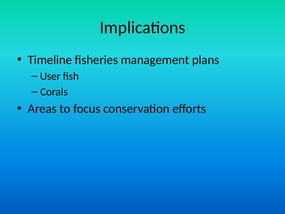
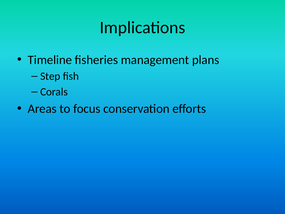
User: User -> Step (50, 76)
